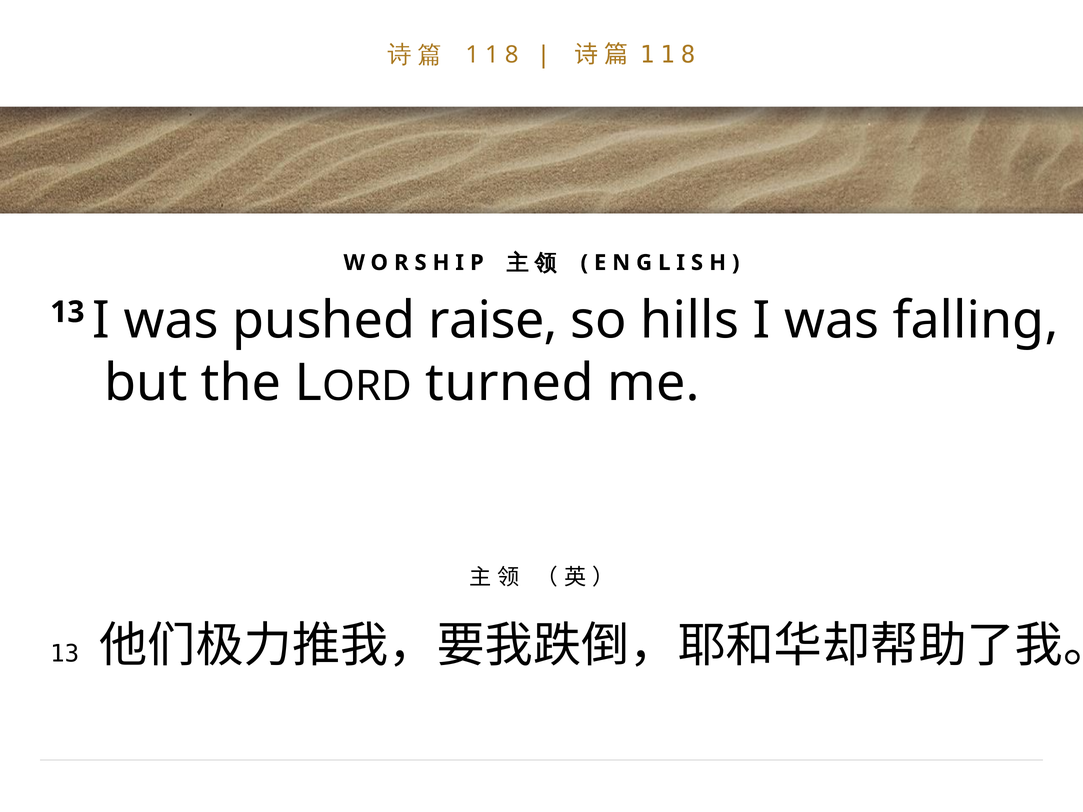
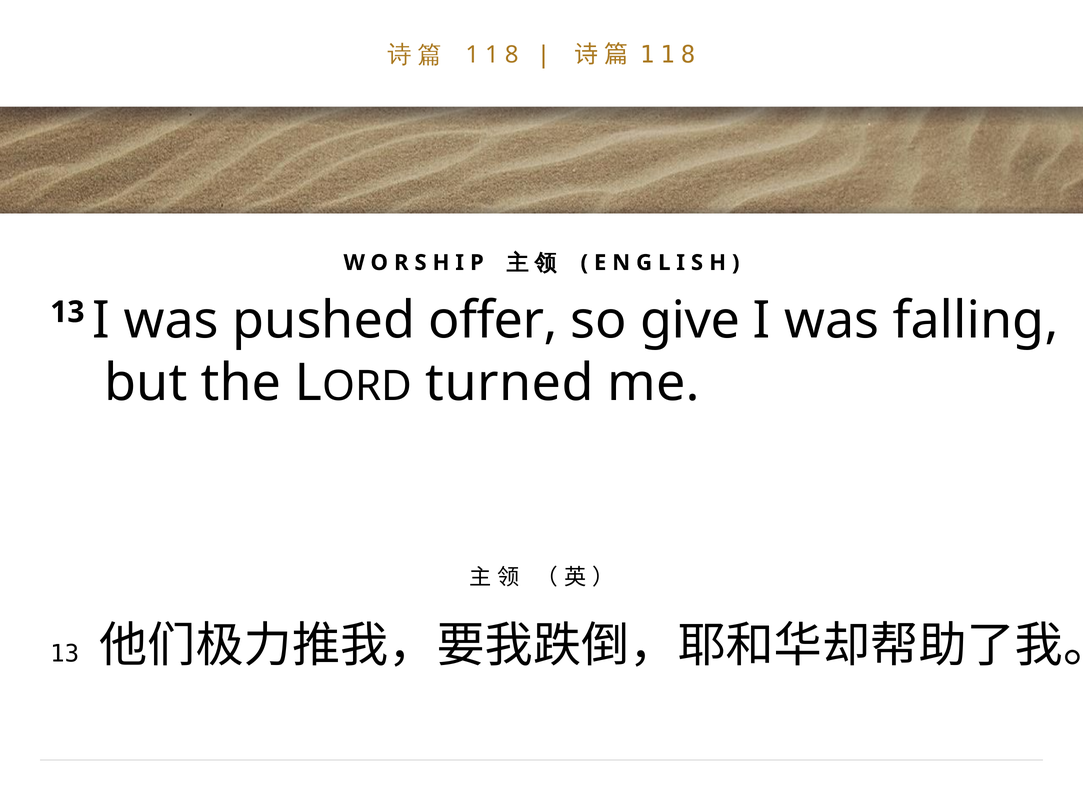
raise: raise -> offer (493, 321)
hills: hills -> give (690, 321)
